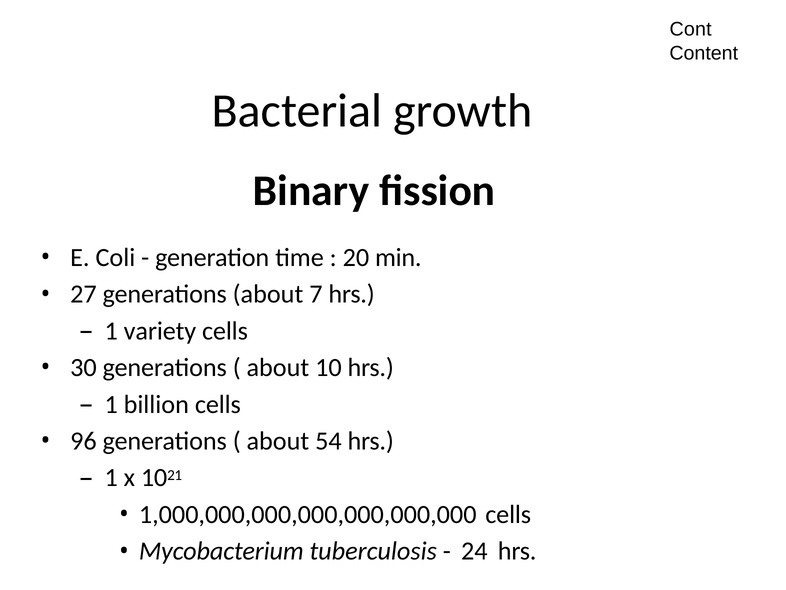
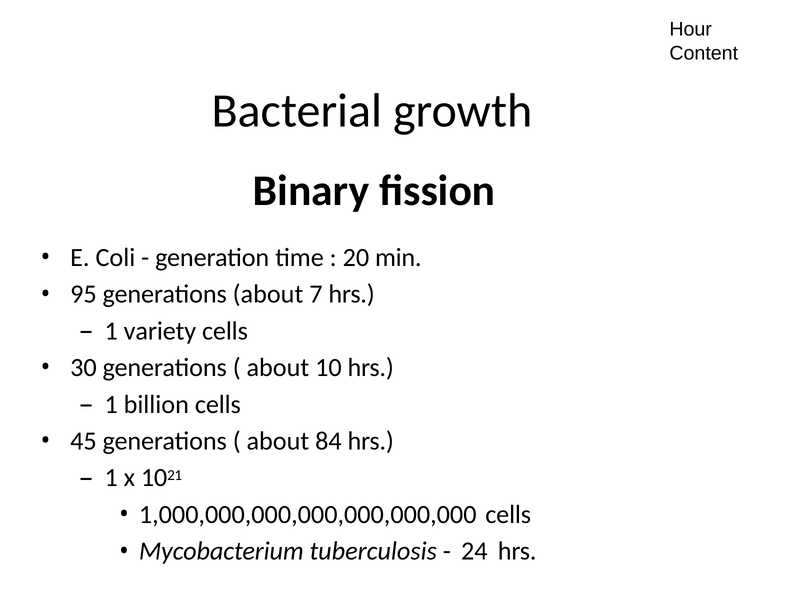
Cont: Cont -> Hour (691, 29)
27: 27 -> 95 (83, 294)
96: 96 -> 45 (83, 441)
54: 54 -> 84 (328, 441)
